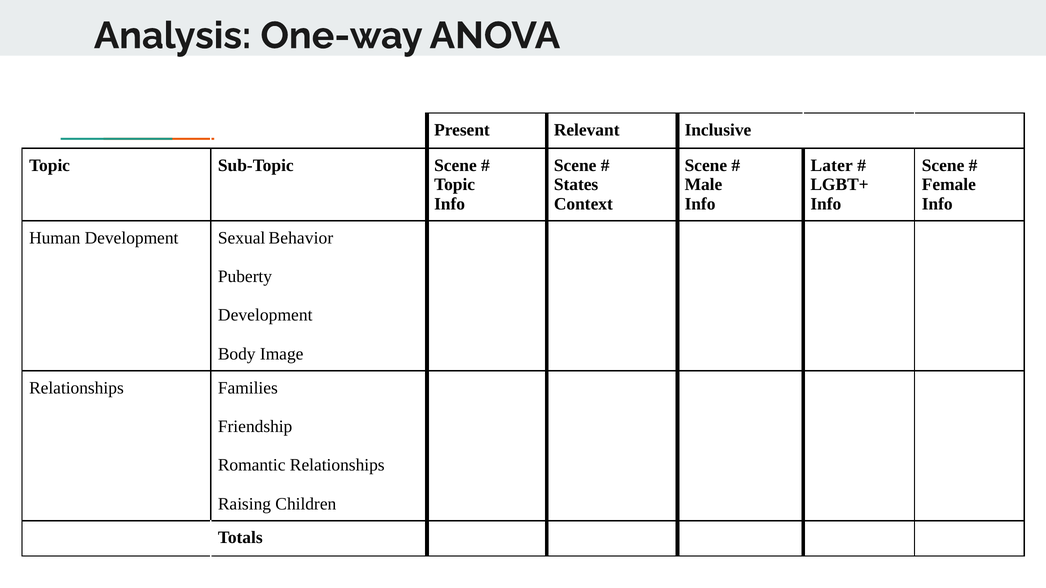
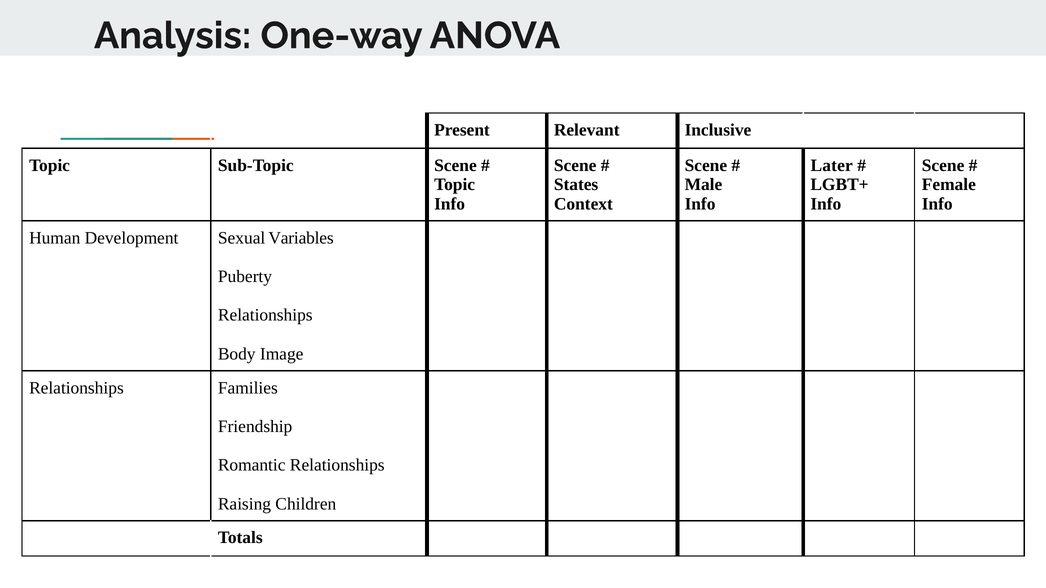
Behavior: Behavior -> Variables (301, 238)
Development: Development -> Relationships (265, 315)
